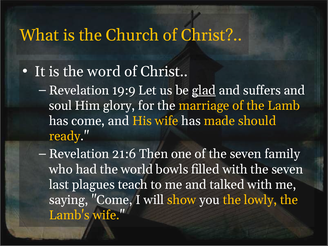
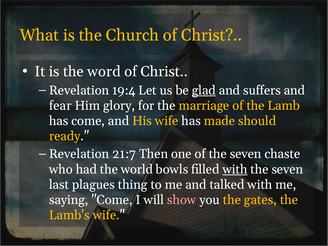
19:9: 19:9 -> 19:4 (124, 90)
soul: soul -> fear (60, 106)
21:6: 21:6 -> 21:7 (124, 154)
family: family -> chaste (282, 154)
with underline: none -> present (235, 169)
teach: teach -> thing (133, 185)
show colour: yellow -> pink (182, 200)
lowly: lowly -> gates (260, 200)
